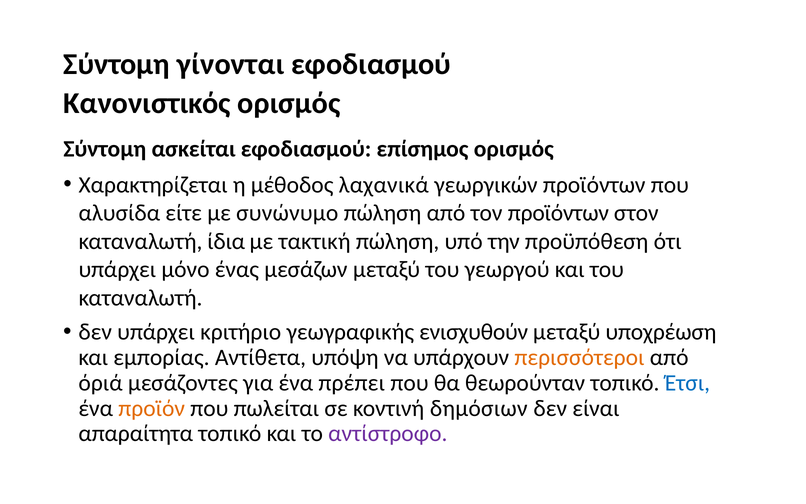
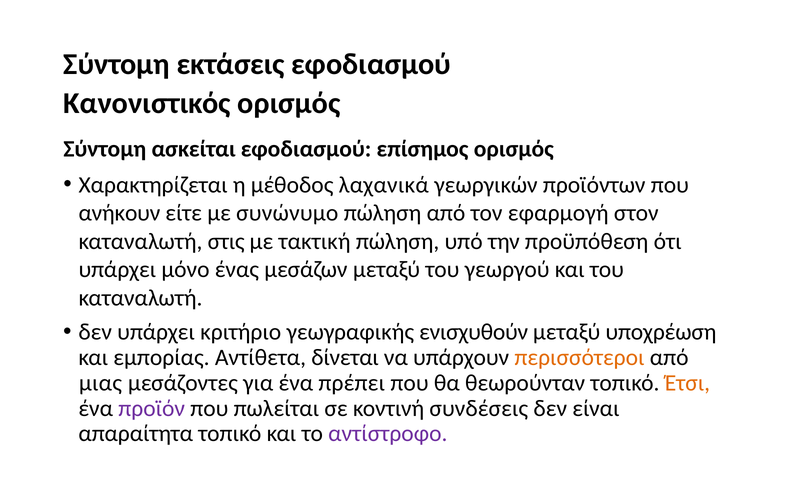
γίνονται: γίνονται -> εκτάσεις (231, 64)
αλυσίδα: αλυσίδα -> ανήκουν (119, 213)
τον προϊόντων: προϊόντων -> εφαρμογή (558, 213)
ίδια: ίδια -> στις (226, 241)
υπόψη: υπόψη -> δίνεται (345, 357)
όριά: όριά -> μιας (100, 383)
Έτσι colour: blue -> orange (687, 383)
προϊόν colour: orange -> purple (152, 408)
δημόσιων: δημόσιων -> συνδέσεις (479, 408)
